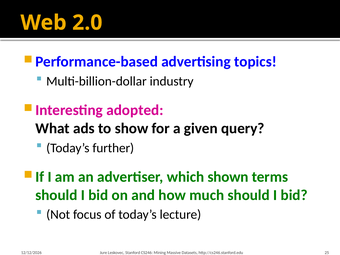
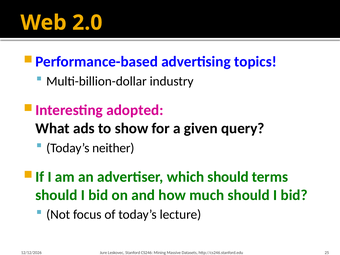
further: further -> neither (113, 148)
which shown: shown -> should (228, 177)
